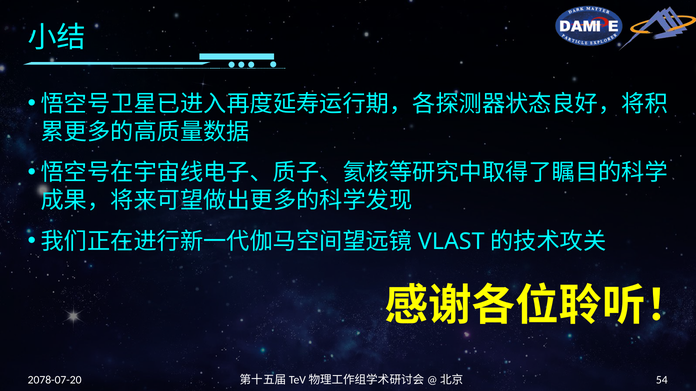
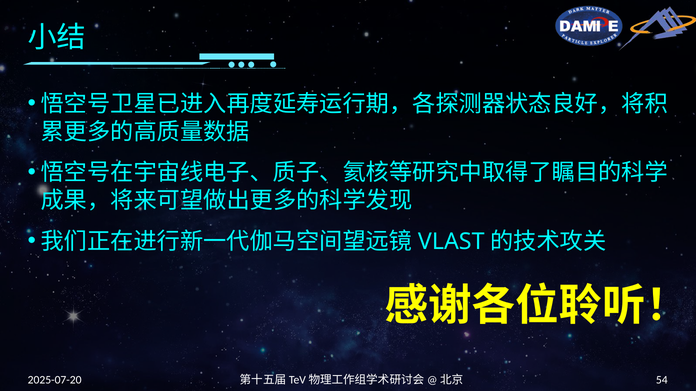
2078-07-20: 2078-07-20 -> 2025-07-20 (55, 381)
